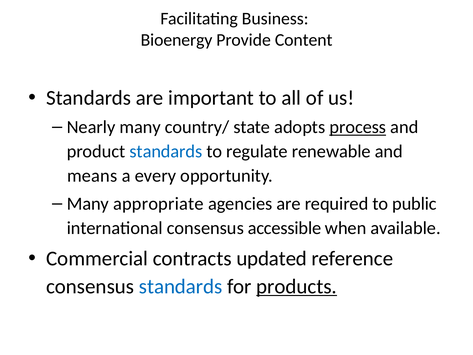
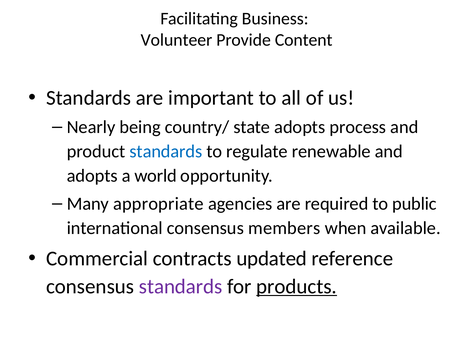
Bioenergy: Bioenergy -> Volunteer (176, 40)
Nearly many: many -> being (140, 127)
process underline: present -> none (358, 127)
means: means -> adopts (92, 176)
every: every -> world (156, 176)
accessible: accessible -> members (284, 228)
standards colour: blue -> purple (181, 286)
